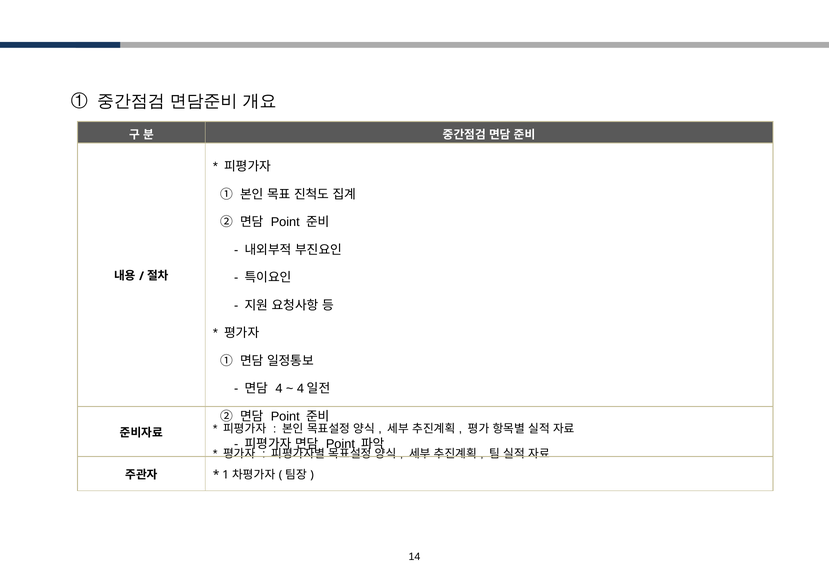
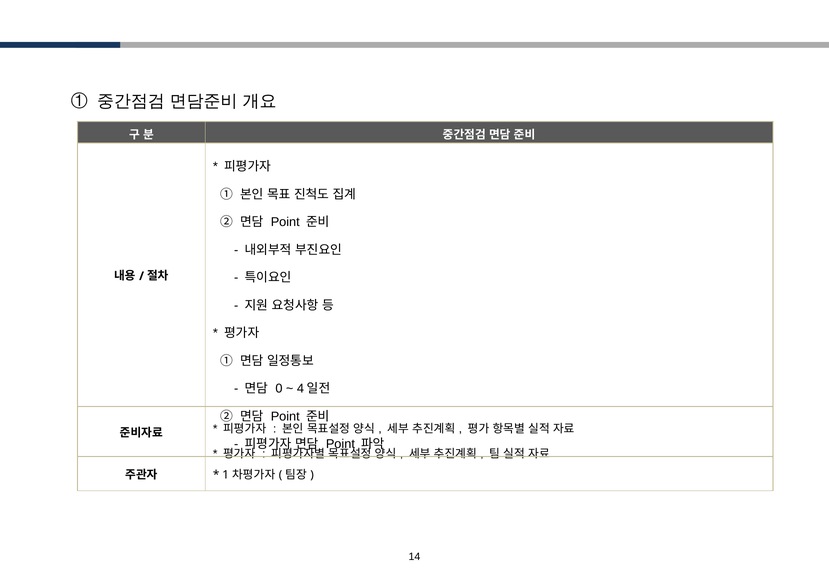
4: 4 -> 0 (279, 389)
